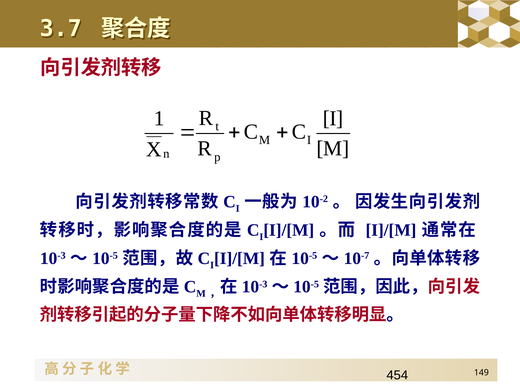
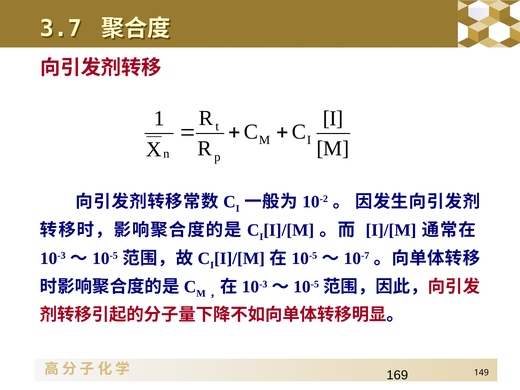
454: 454 -> 169 (397, 375)
